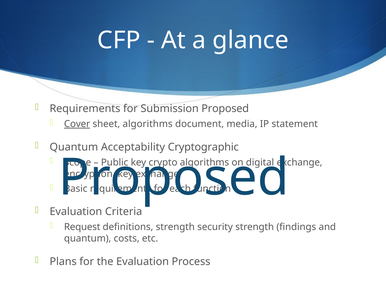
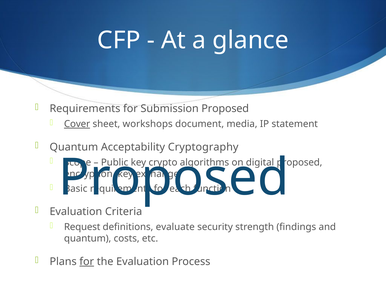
sheet algorithms: algorithms -> workshops (148, 124)
Cryptographic: Cryptographic -> Cryptography (203, 147)
exchange: exchange -> proposed (299, 163)
definitions strength: strength -> evaluate (175, 227)
for underline: none -> present (87, 262)
